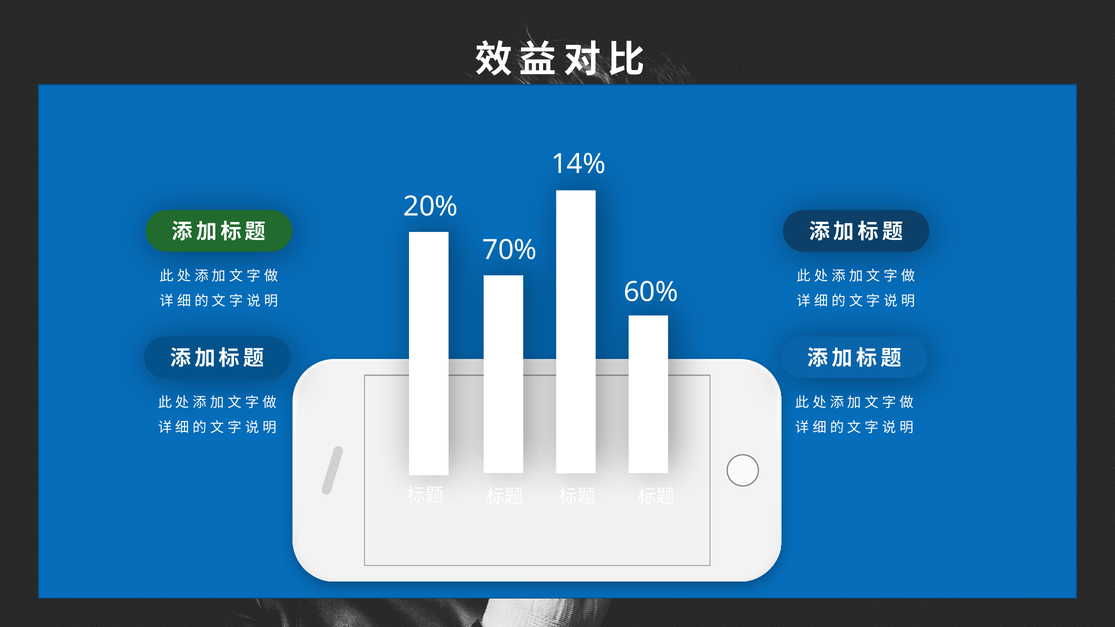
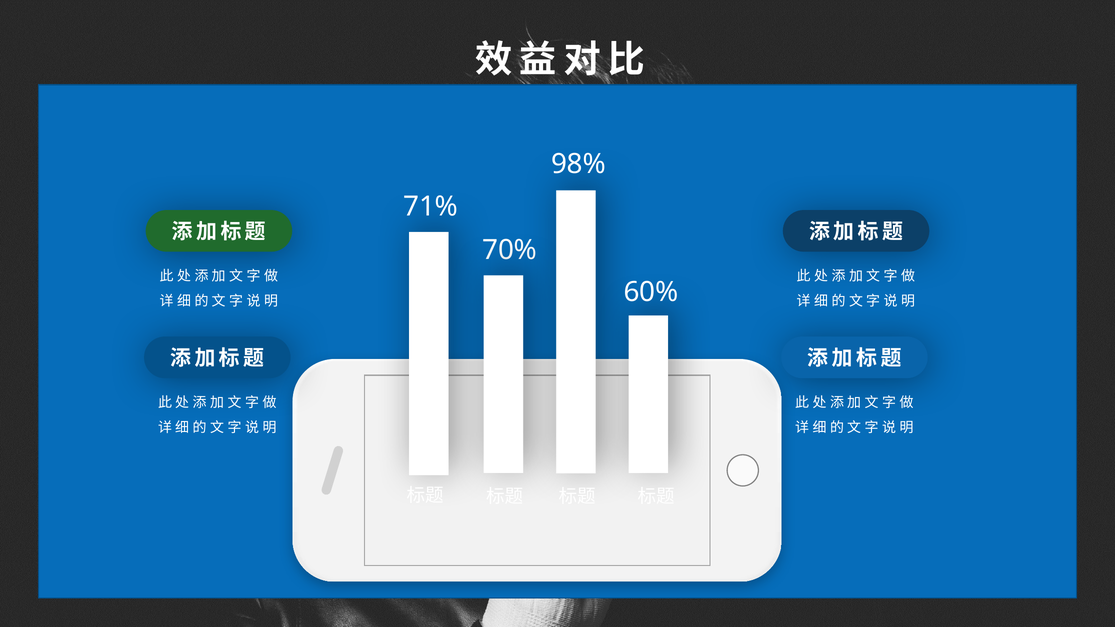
14%: 14% -> 98% (579, 164)
20%: 20% -> 71% (431, 207)
